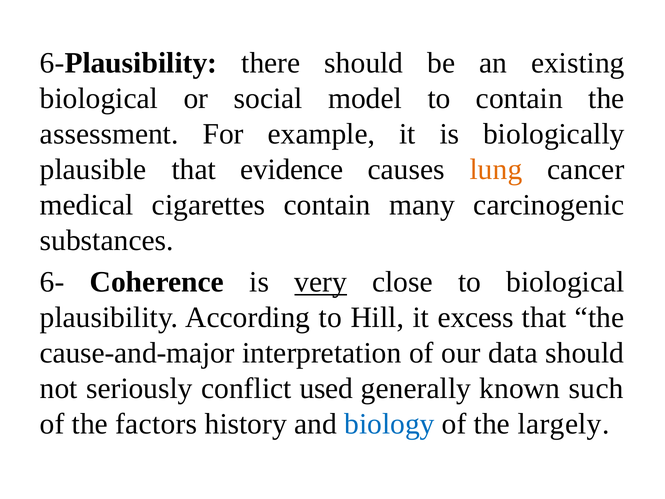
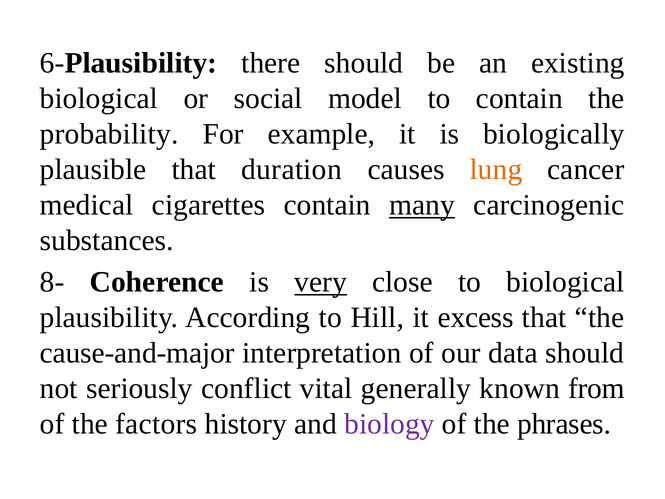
assessment: assessment -> probability (109, 134)
evidence: evidence -> duration (292, 169)
many underline: none -> present (422, 205)
6-: 6- -> 8- (52, 282)
used: used -> vital (326, 388)
such: such -> from (596, 388)
biology colour: blue -> purple (389, 424)
largely: largely -> phrases (564, 424)
